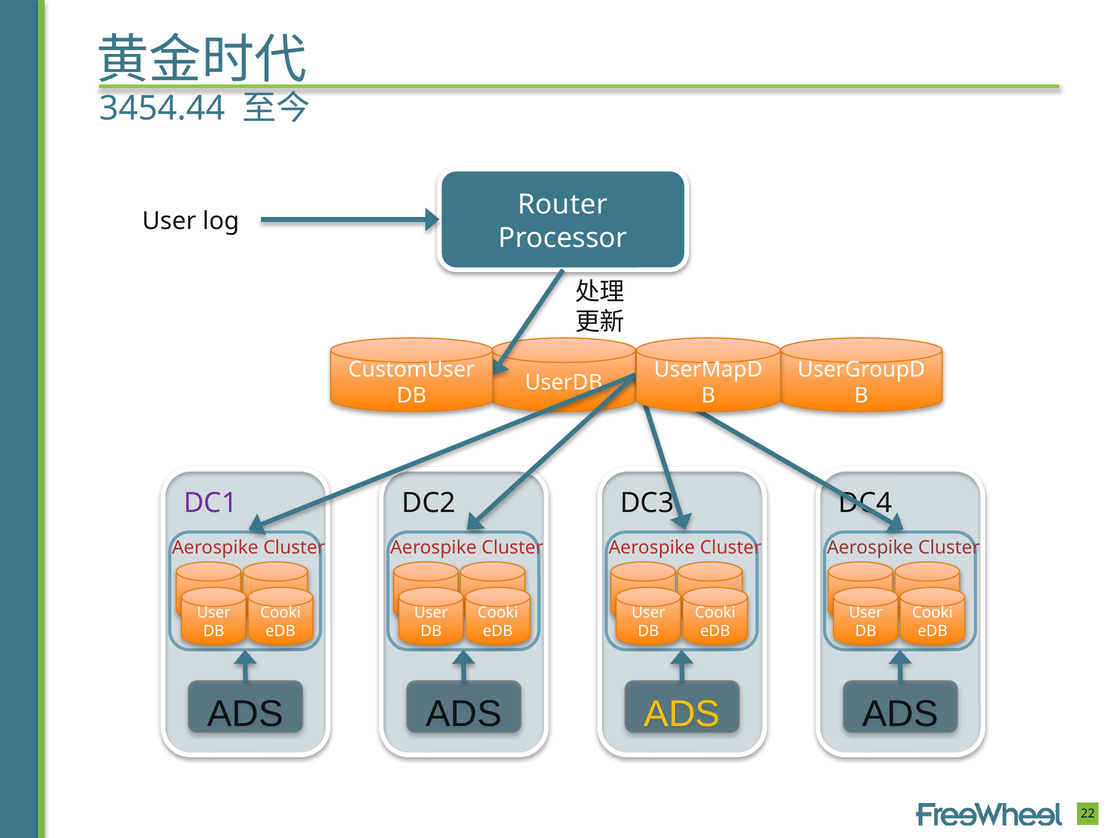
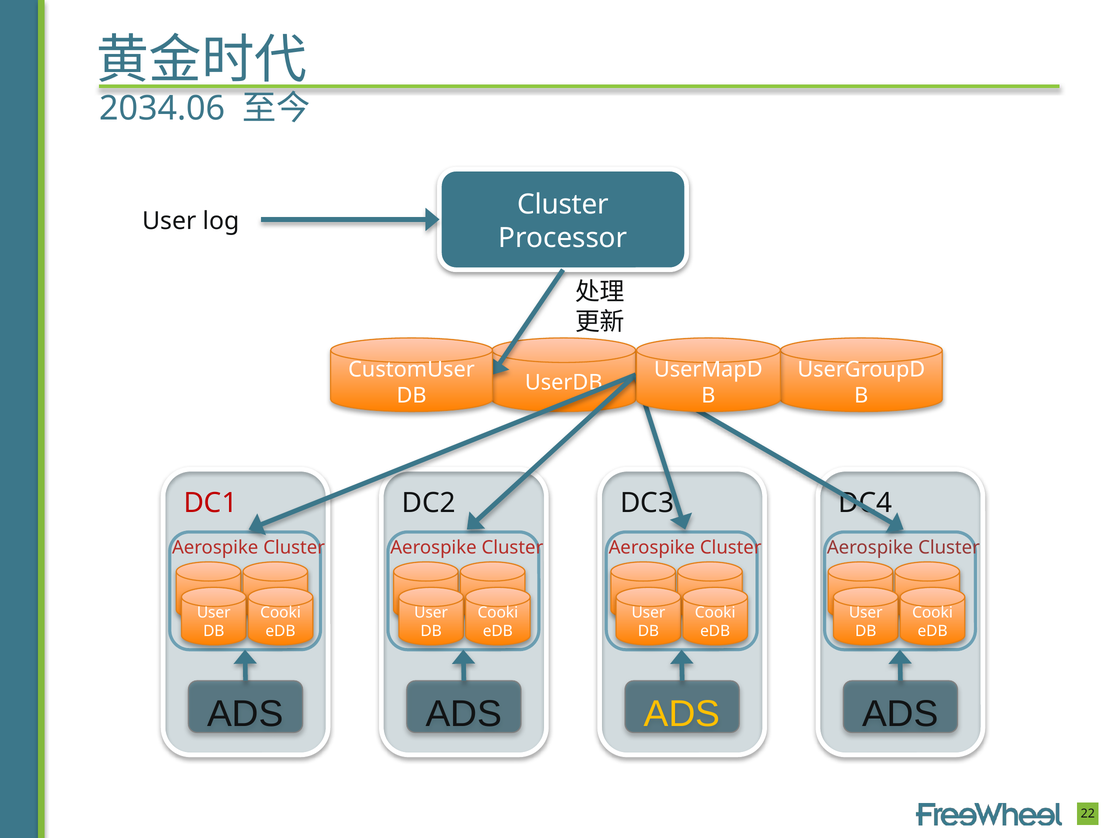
3454.44: 3454.44 -> 2034.06 (162, 108)
Router: Router -> Cluster (563, 205)
DC1 colour: purple -> red (211, 503)
